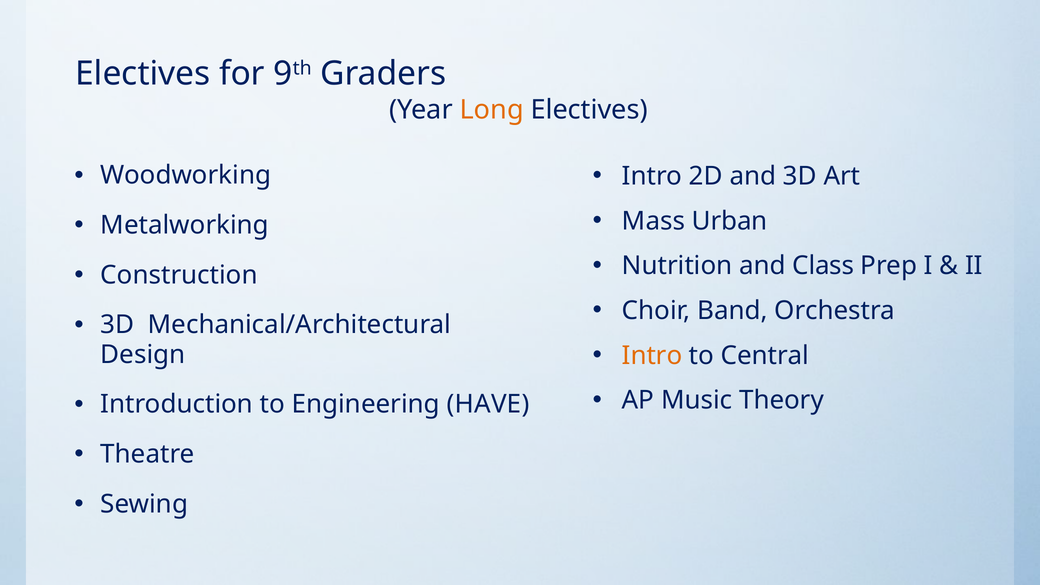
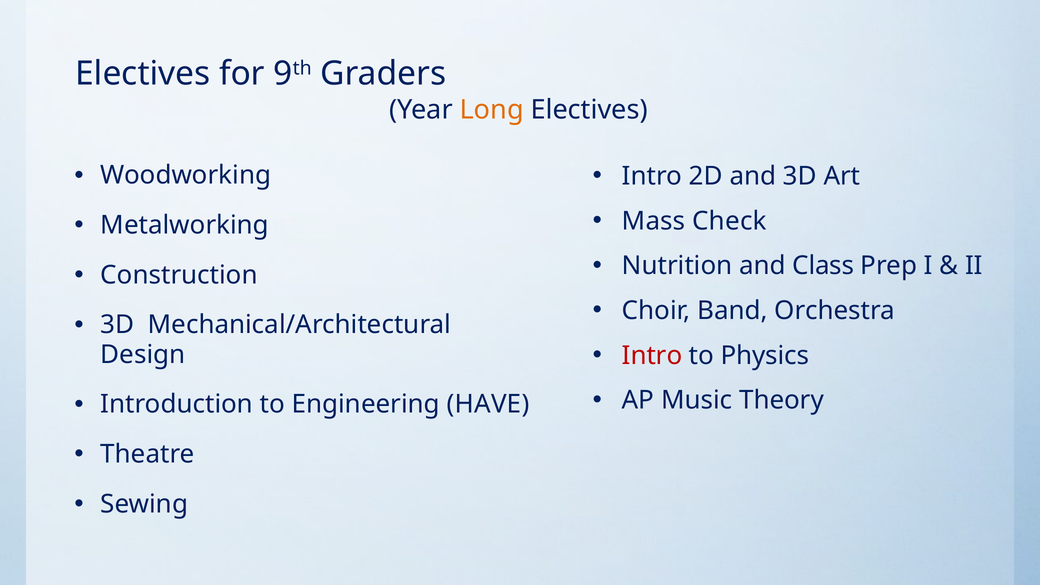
Urban: Urban -> Check (729, 221)
Intro colour: orange -> red (652, 356)
Central: Central -> Physics (765, 356)
